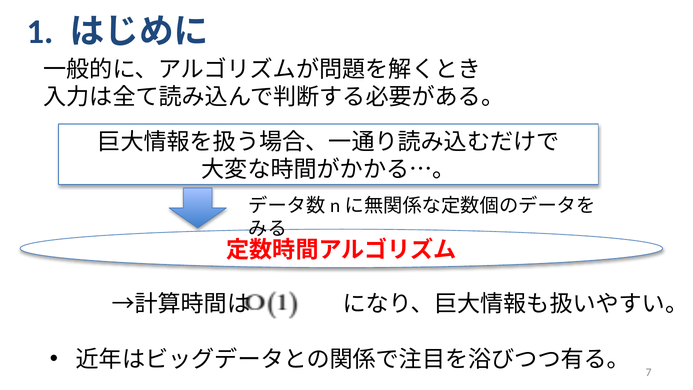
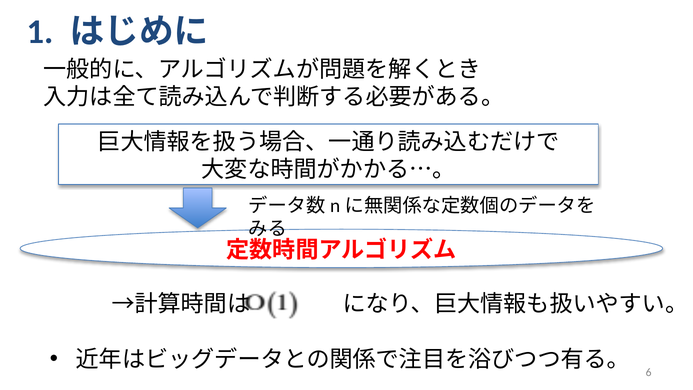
7: 7 -> 6 (649, 372)
